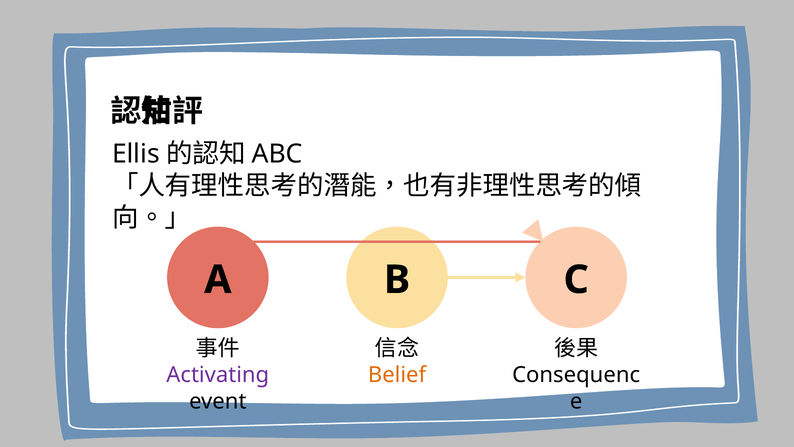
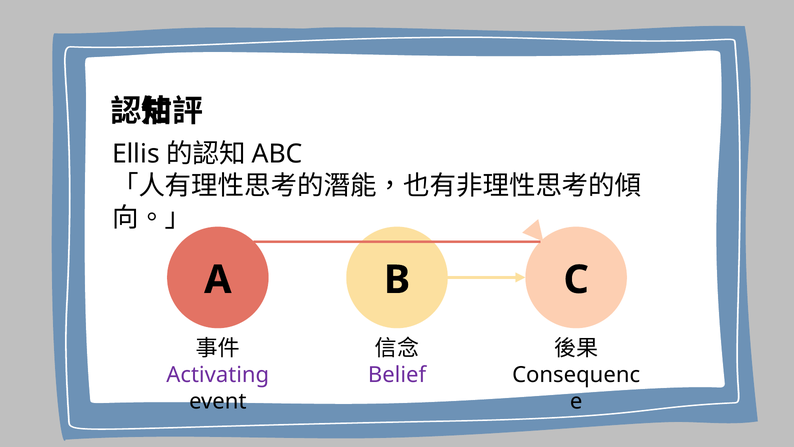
Belief colour: orange -> purple (397, 375)
